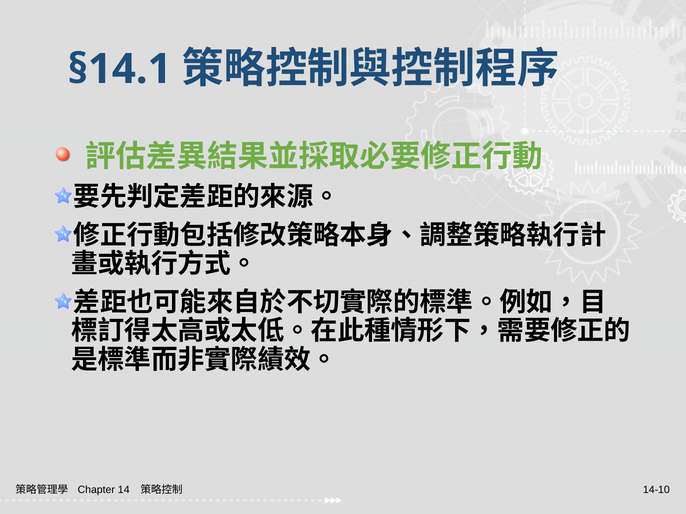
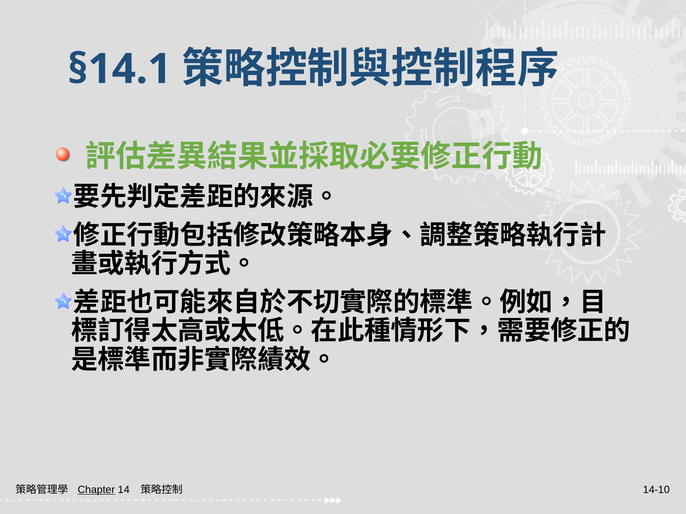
Chapter underline: none -> present (96, 490)
